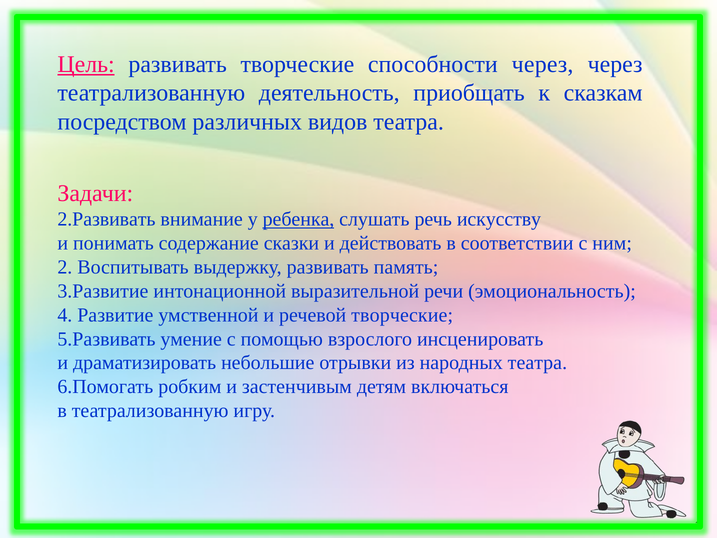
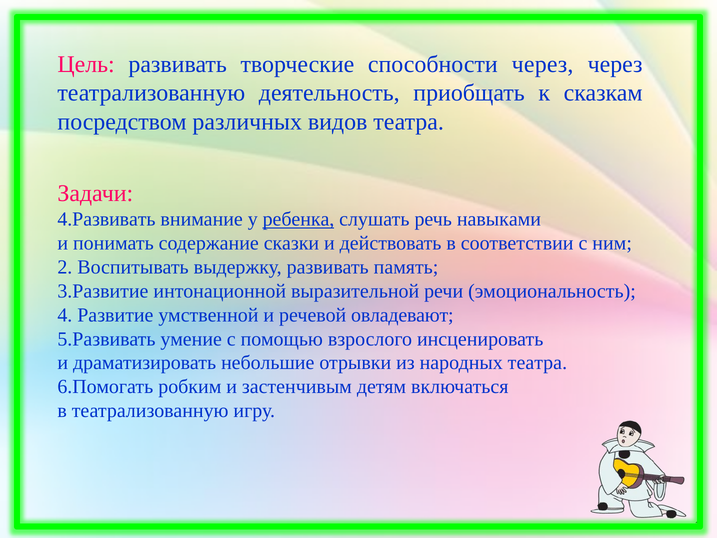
Цель underline: present -> none (86, 64)
2.Развивать: 2.Развивать -> 4.Развивать (106, 219)
искусству: искусству -> навыками (499, 219)
речевой творческие: творческие -> овладевают (402, 315)
